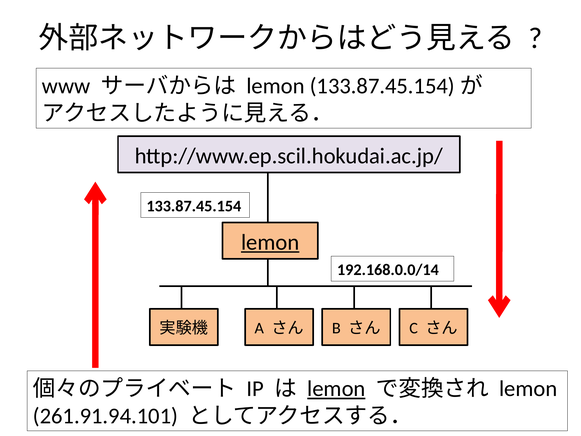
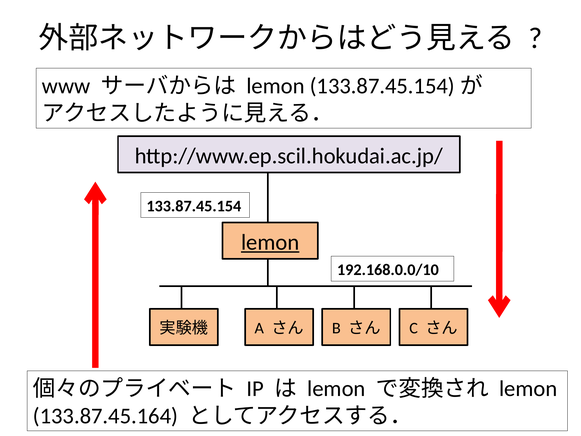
192.168.0.0/14: 192.168.0.0/14 -> 192.168.0.0/10 (388, 270)
lemon underline: present -> none (336, 389)
261.91.94.101: 261.91.94.101 -> 133.87.45.164 (105, 416)
